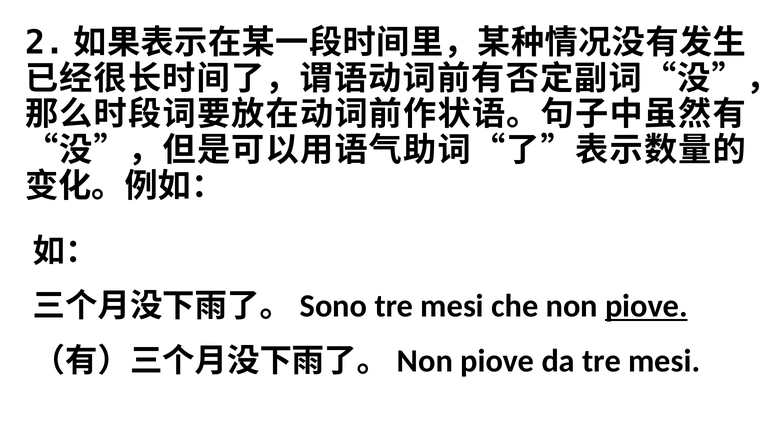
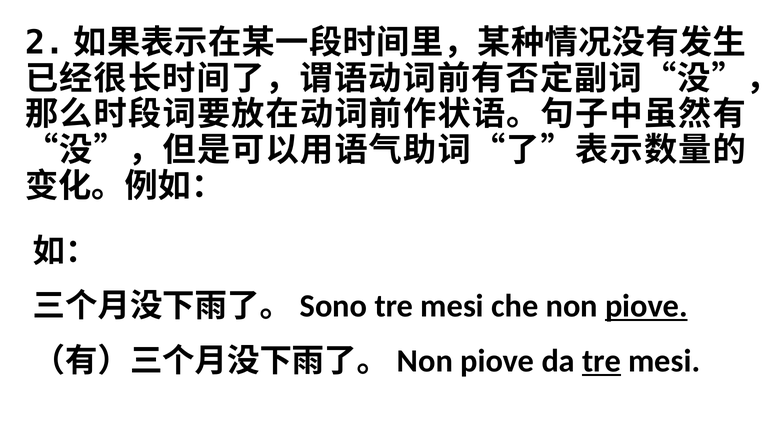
tre underline: none -> present (602, 361)
